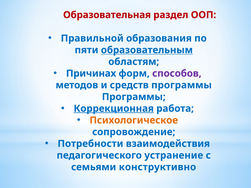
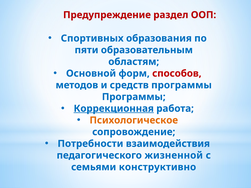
Образовательная: Образовательная -> Предупреждение (107, 15)
Правильной: Правильной -> Спортивных (92, 38)
образовательным underline: present -> none (147, 50)
Причинах: Причинах -> Основной (91, 74)
способов colour: purple -> red (177, 74)
устранение: устранение -> жизненной (174, 156)
